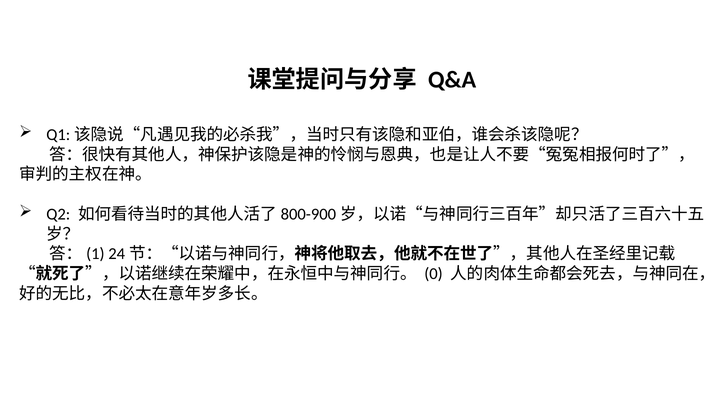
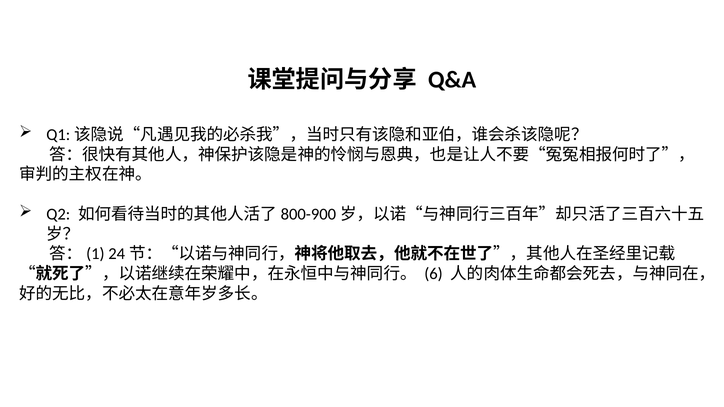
0: 0 -> 6 (433, 274)
